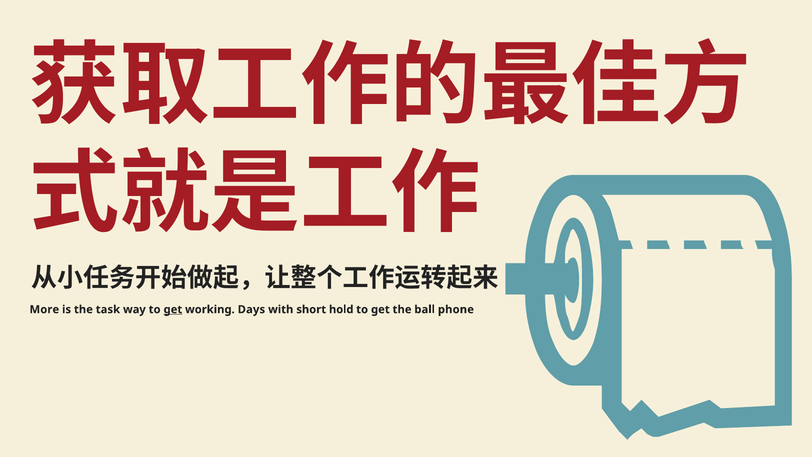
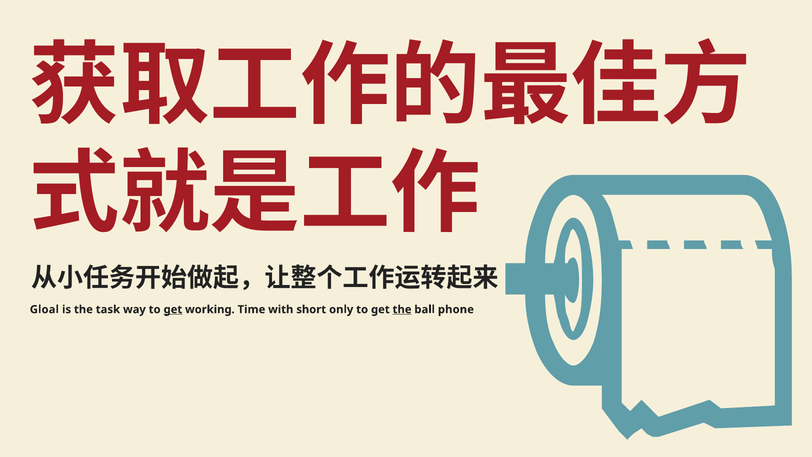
More: More -> Gloal (44, 309)
Days: Days -> Time (251, 309)
hold: hold -> only (341, 309)
the underline: none -> present (402, 309)
